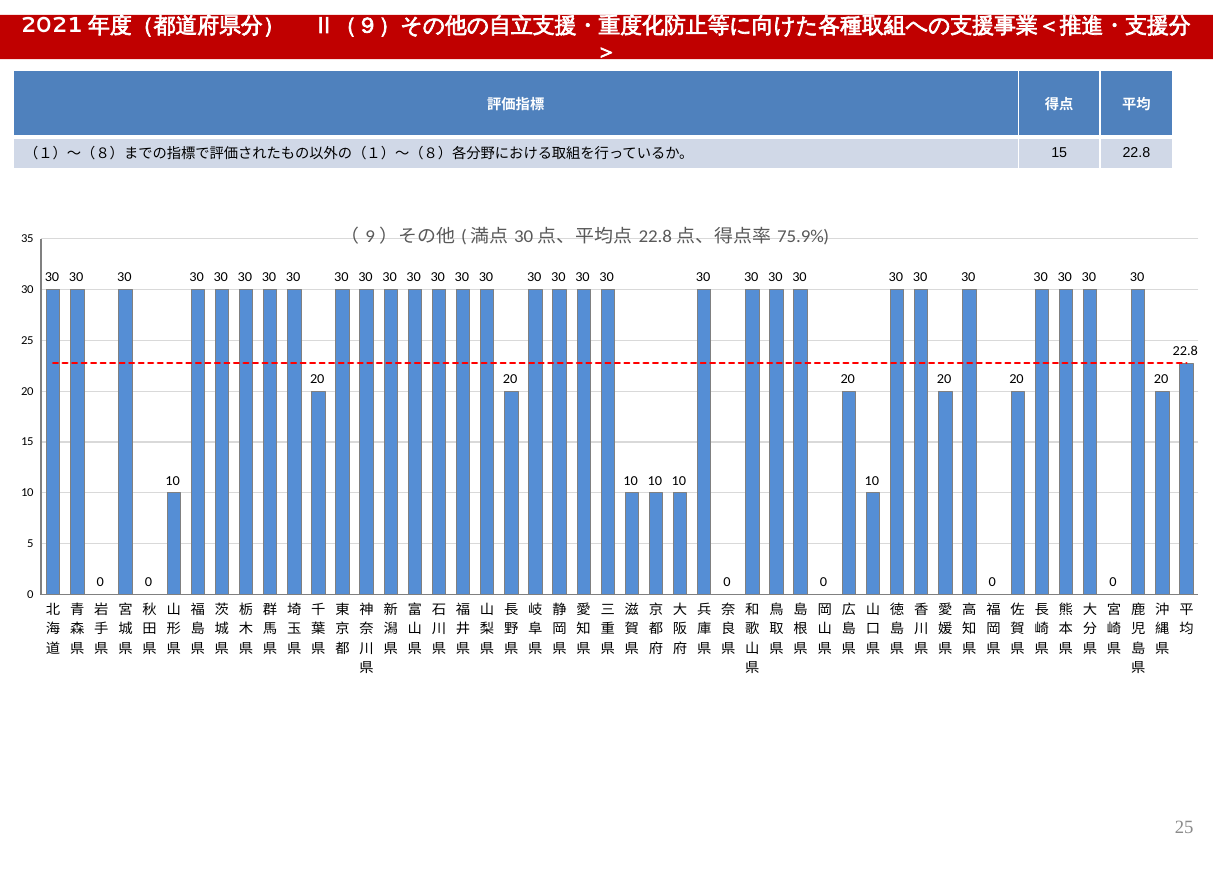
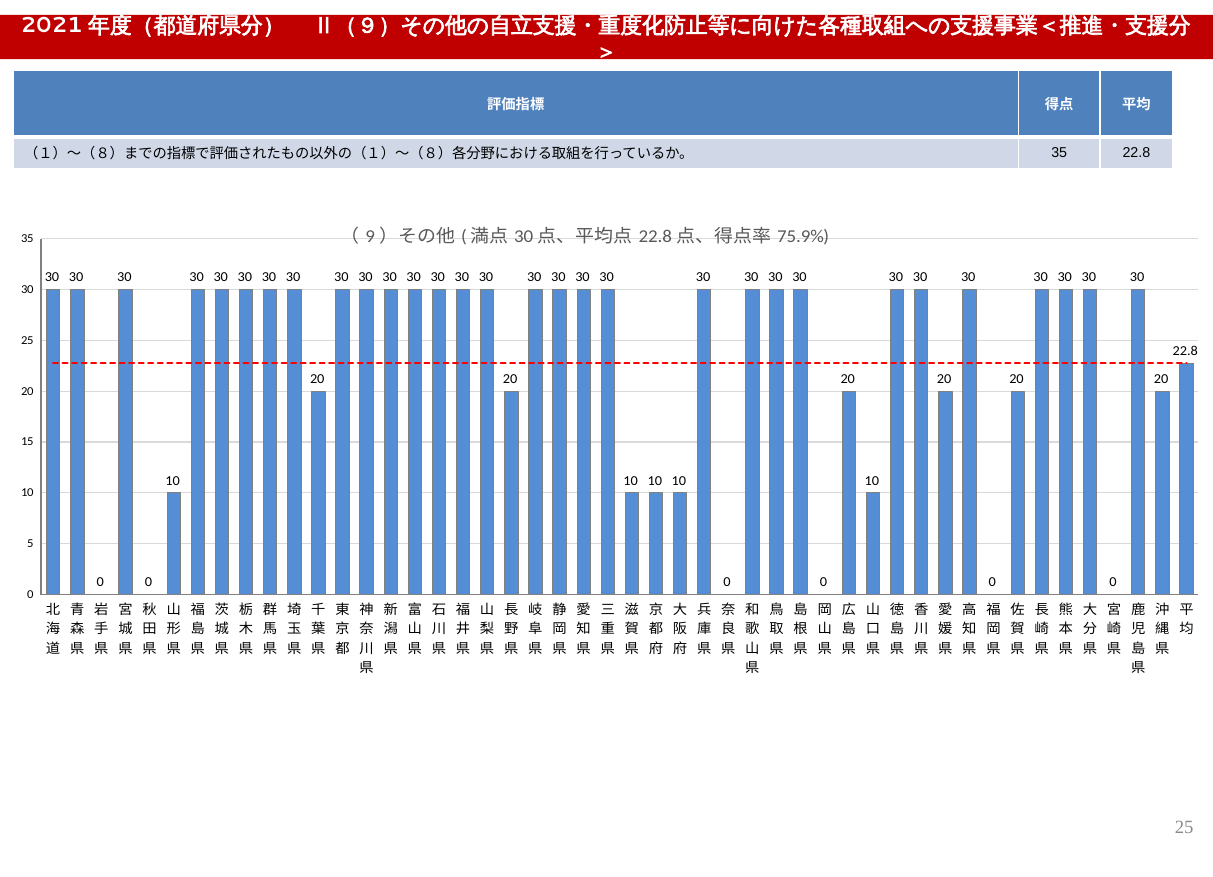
15: 15 -> 35 (1059, 153)
